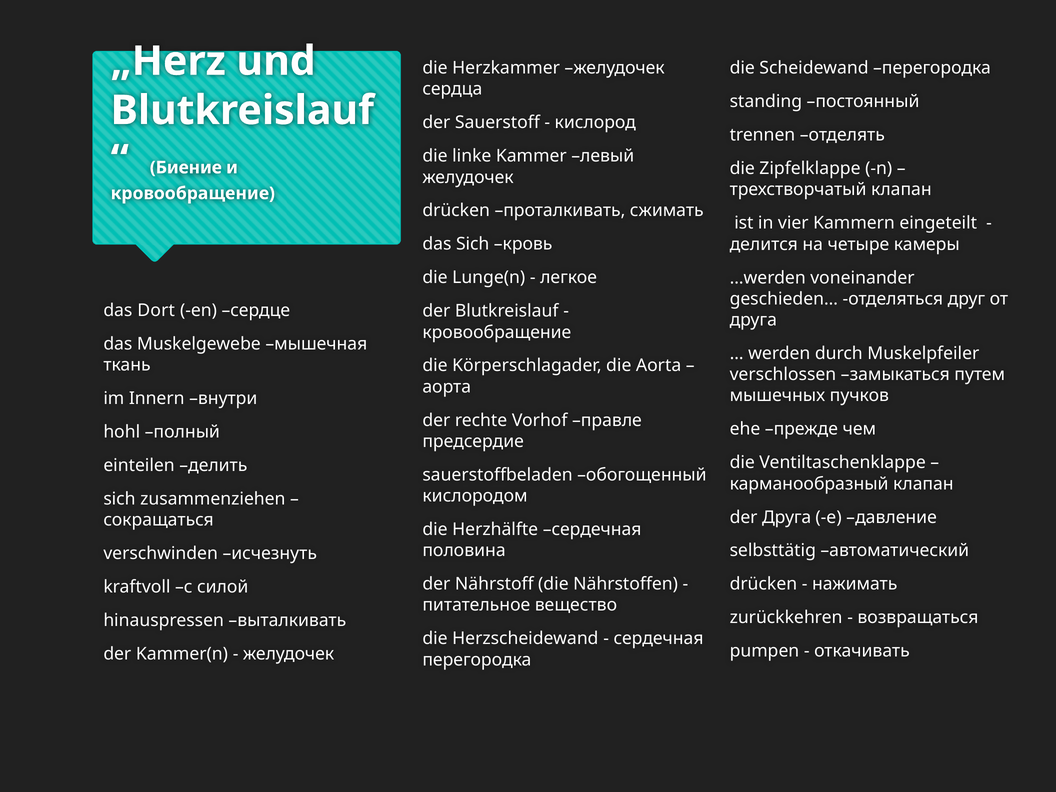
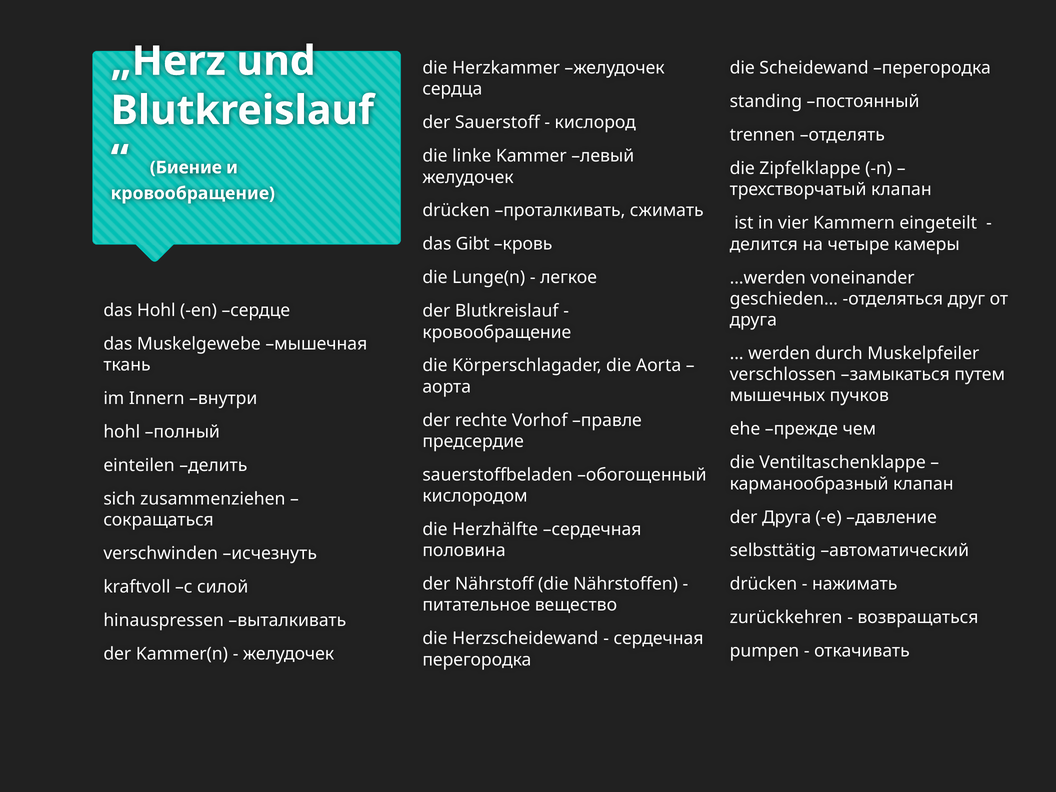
das Sich: Sich -> Gibt (473, 244)
das Dort: Dort -> Hohl (156, 310)
